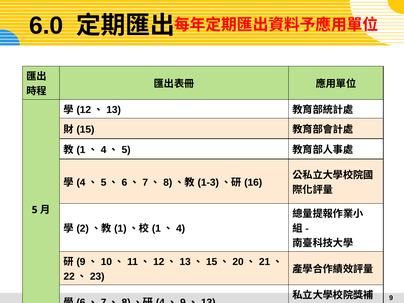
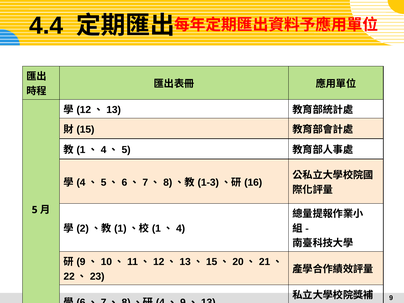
6.0: 6.0 -> 4.4 (46, 26)
